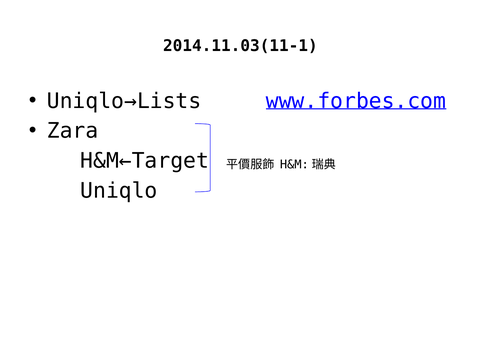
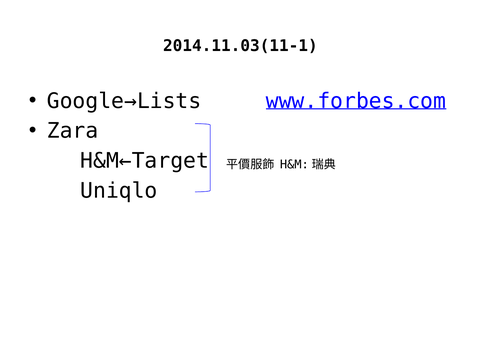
Uniqlo→Lists: Uniqlo→Lists -> Google→Lists (124, 101)
